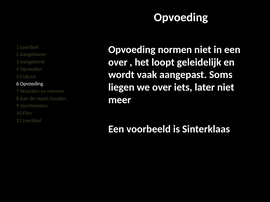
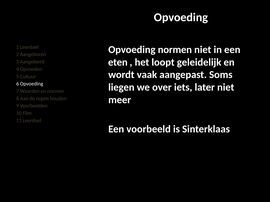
over: over -> eten (118, 62)
